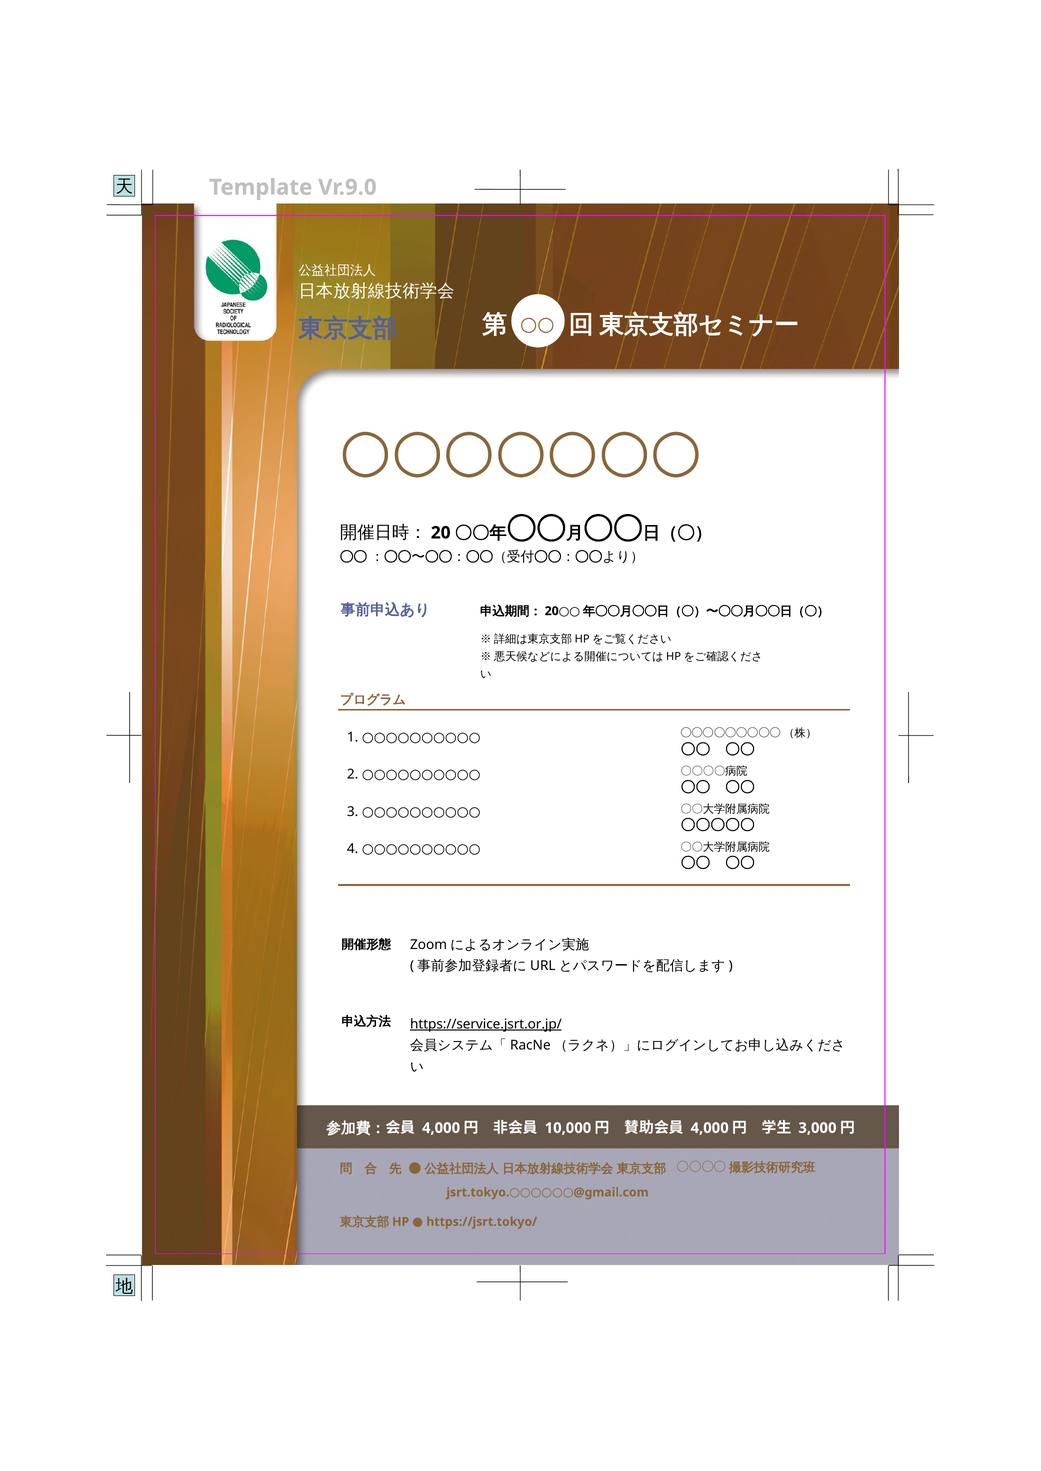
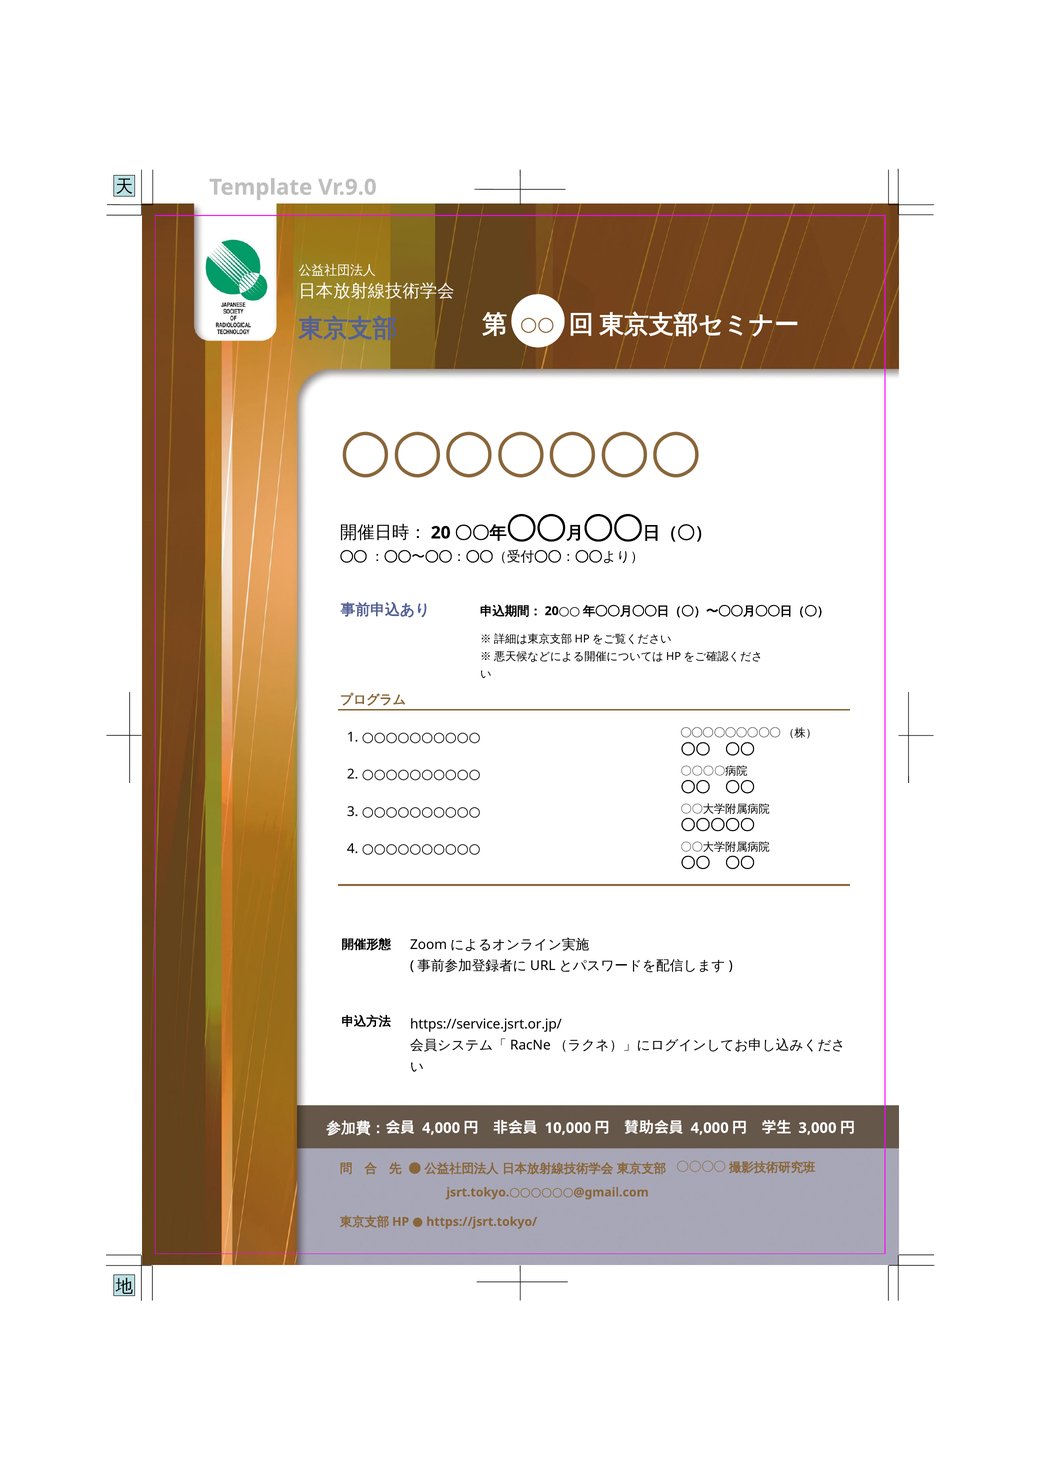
https://service.jsrt.or.jp/ underline: present -> none (486, 1025)
